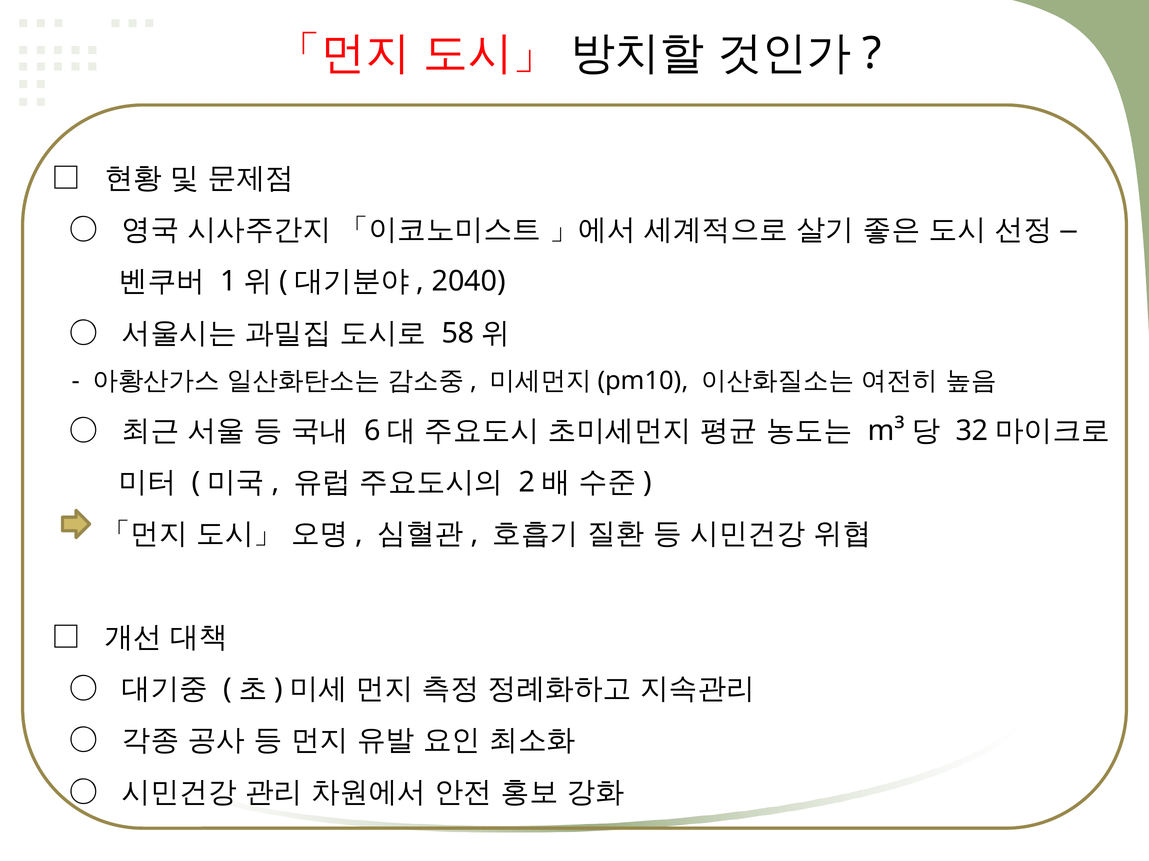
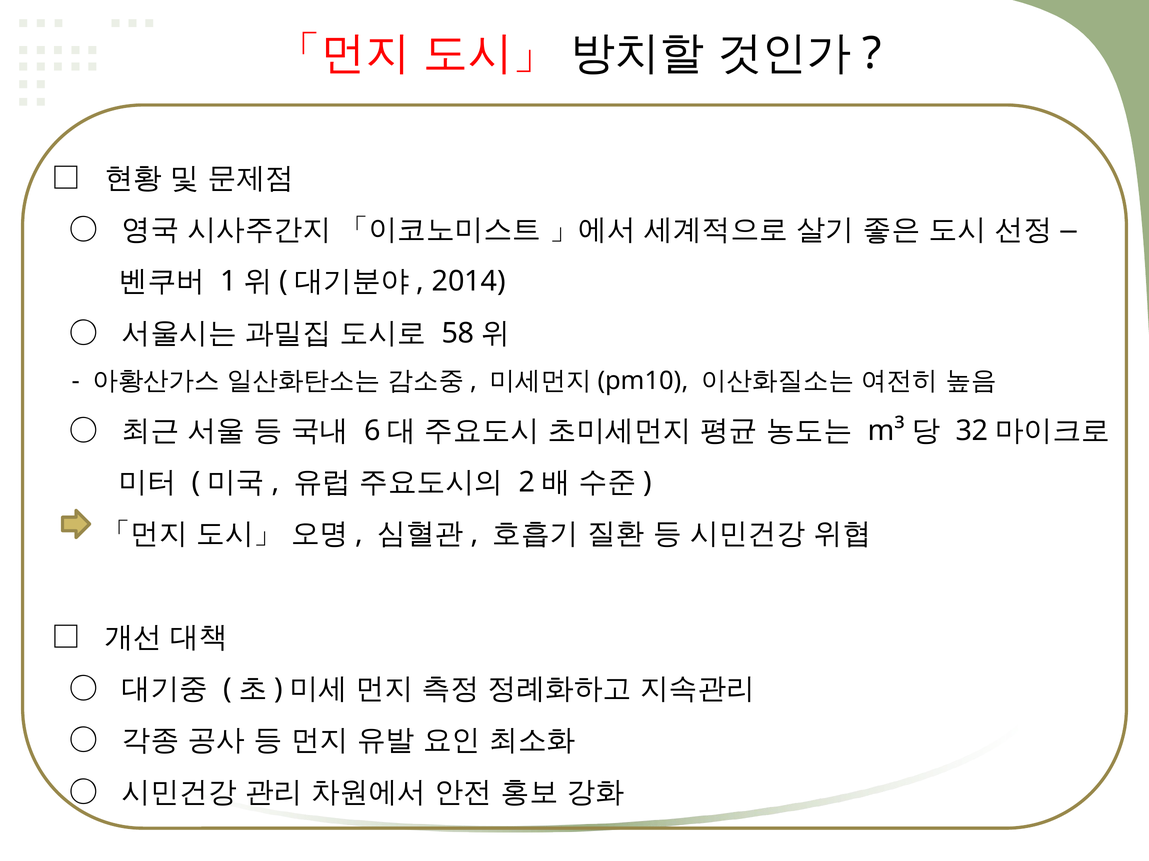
2040: 2040 -> 2014 (469, 282)
